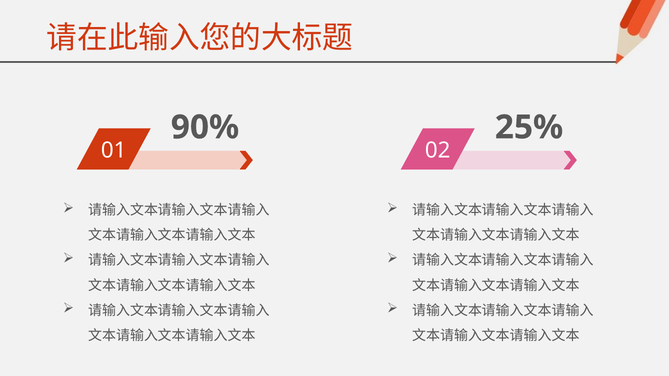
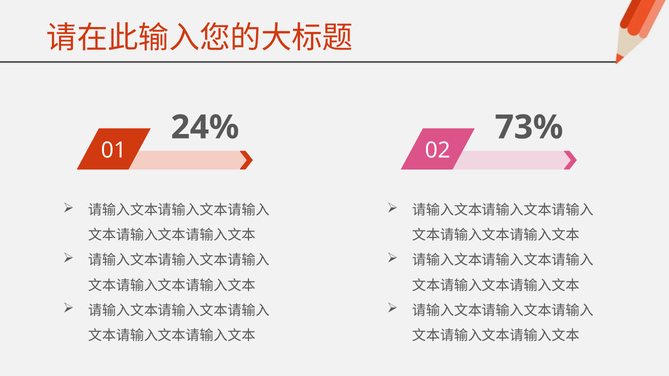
90%: 90% -> 24% (205, 127)
25%: 25% -> 73% (529, 127)
